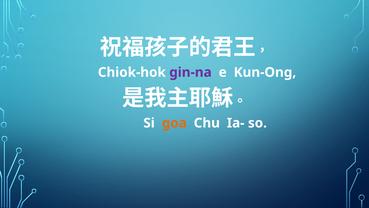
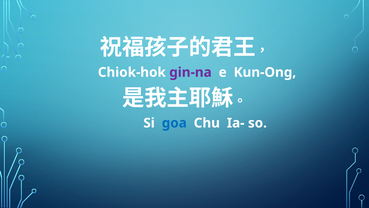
goa colour: orange -> blue (174, 123)
